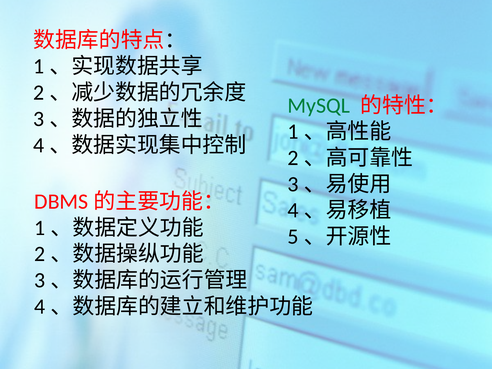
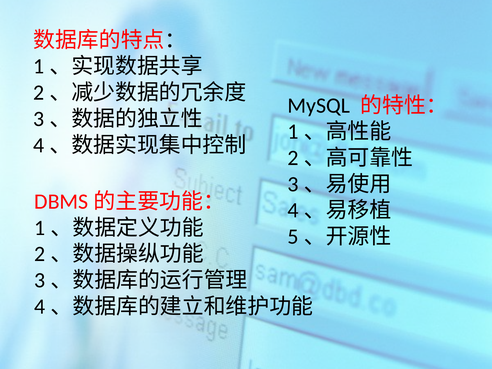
MySQL colour: green -> black (319, 105)
